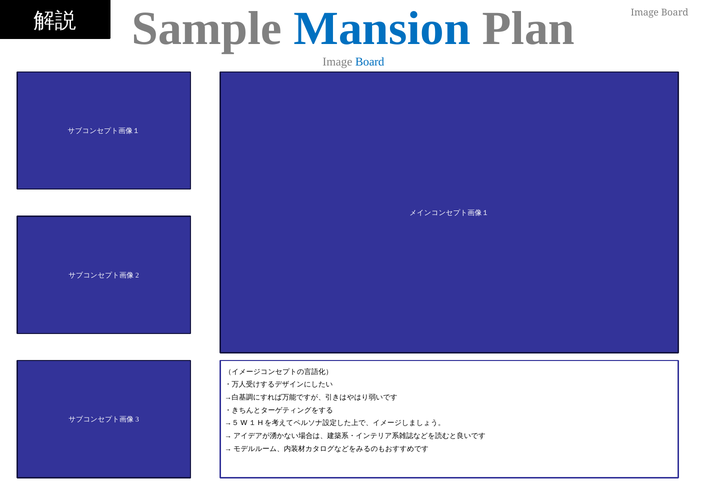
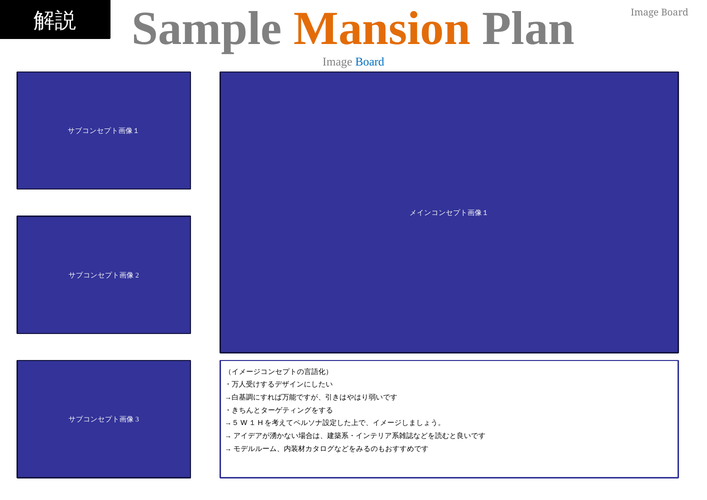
Mansion colour: blue -> orange (382, 29)
